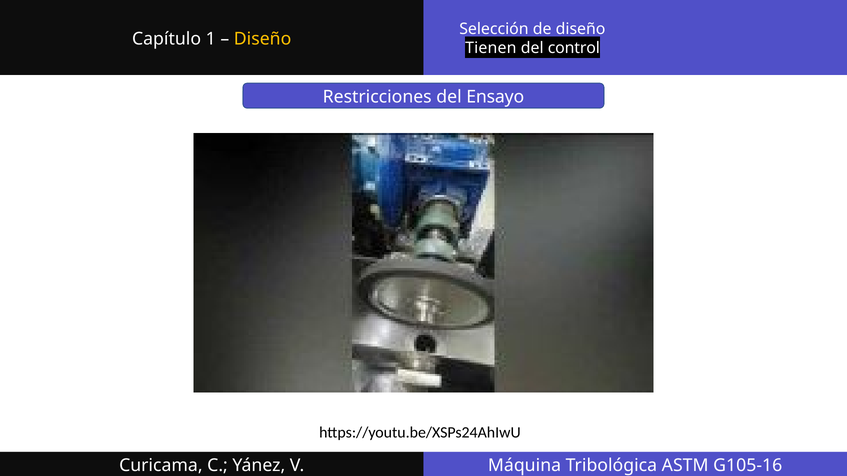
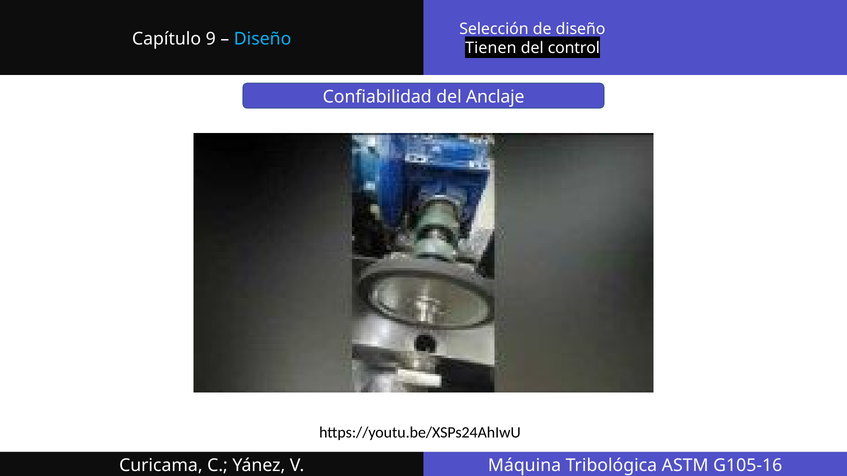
1: 1 -> 9 (211, 39)
Diseño colour: yellow -> light blue (263, 39)
Restricciones: Restricciones -> Confiabilidad (377, 97)
Ensayo: Ensayo -> Anclaje (495, 97)
